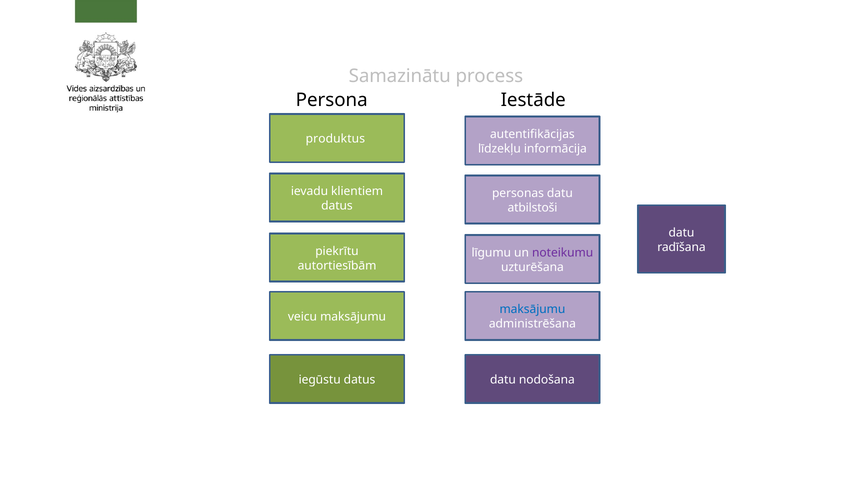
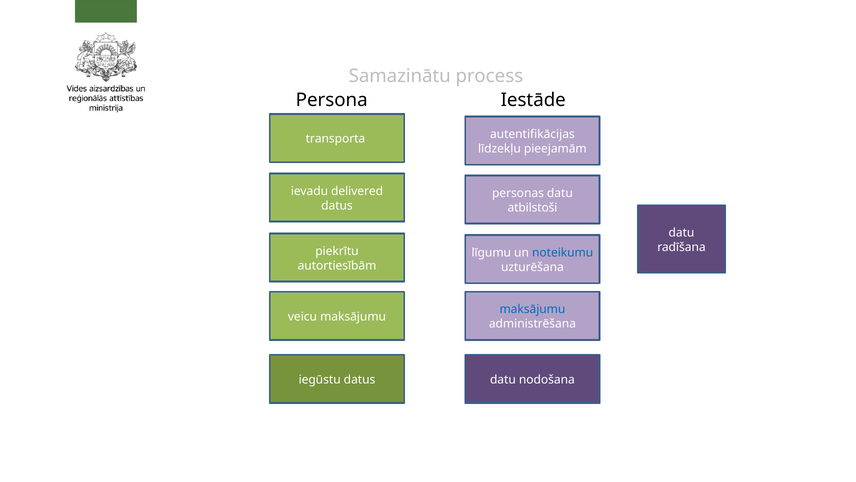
produktus: produktus -> transporta (335, 139)
informācija: informācija -> pieejamām (555, 149)
klientiem: klientiem -> delivered (357, 191)
noteikumu colour: purple -> blue (563, 252)
